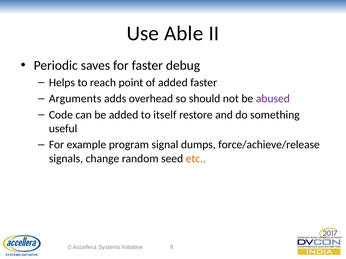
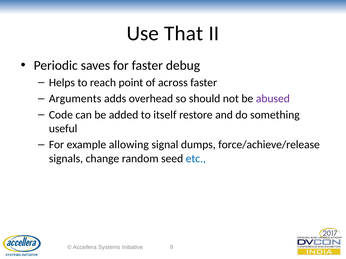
Able: Able -> That (184, 33)
of added: added -> across (173, 83)
program: program -> allowing (129, 145)
etc colour: orange -> blue (196, 159)
